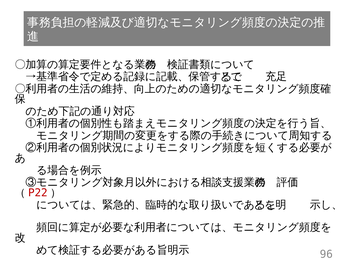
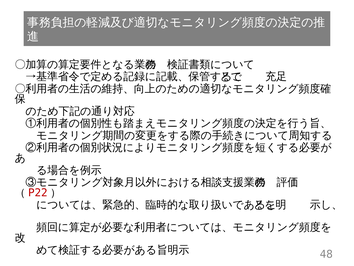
96: 96 -> 48 (326, 254)
